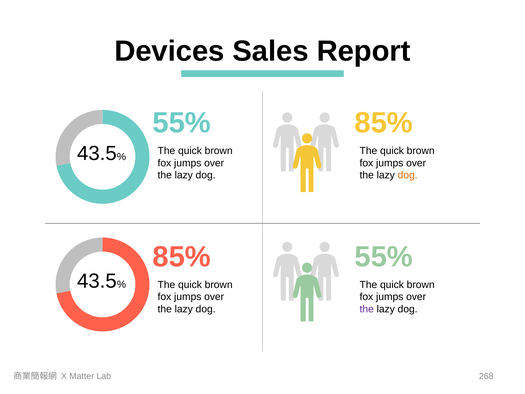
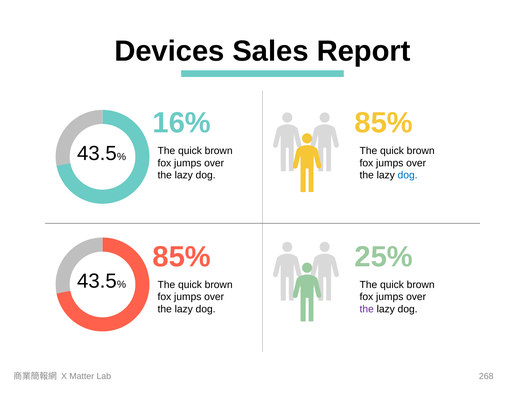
55%: 55% -> 16% (182, 123)
dog colour: orange -> blue (408, 175)
55%: 55% -> 25% (384, 257)
